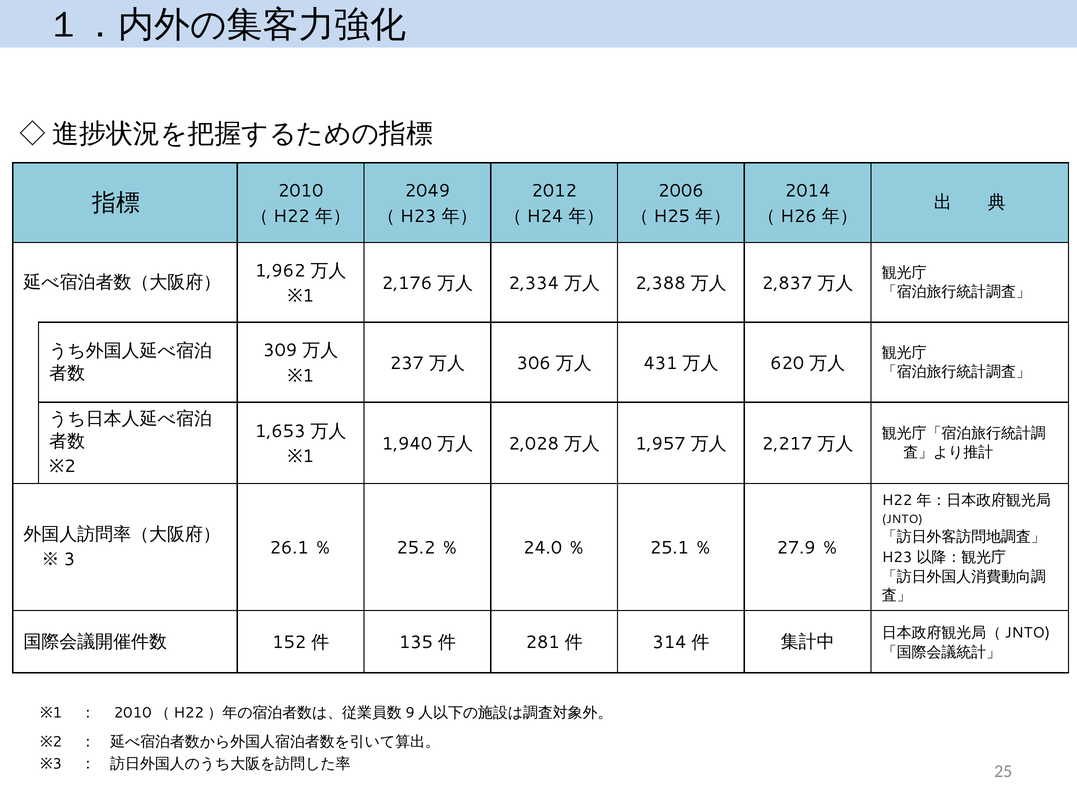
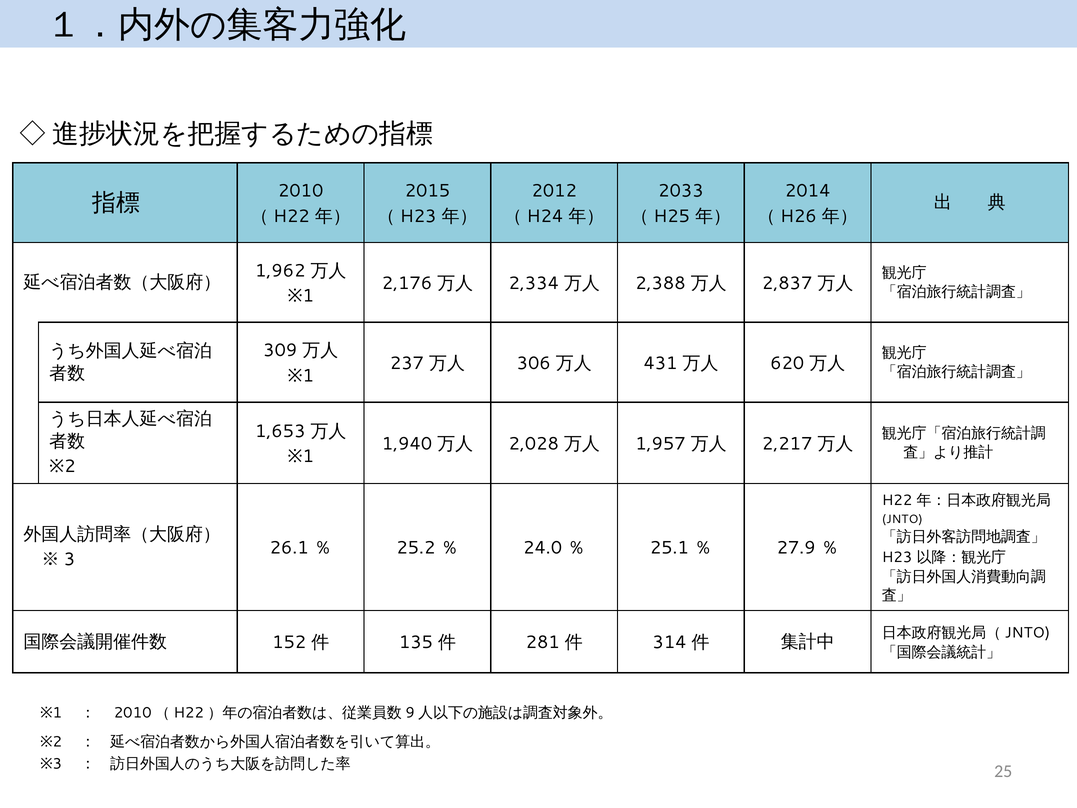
2049: 2049 -> 2015 (427, 191)
2006: 2006 -> 2033 (681, 191)
